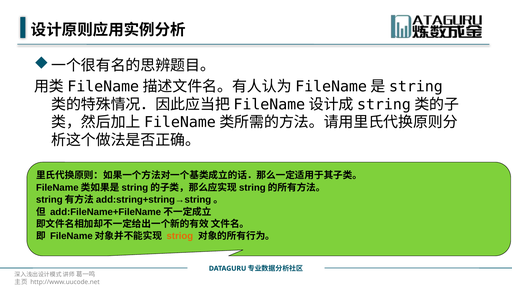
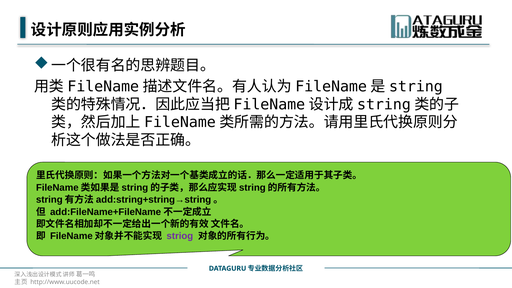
striog colour: orange -> purple (180, 236)
